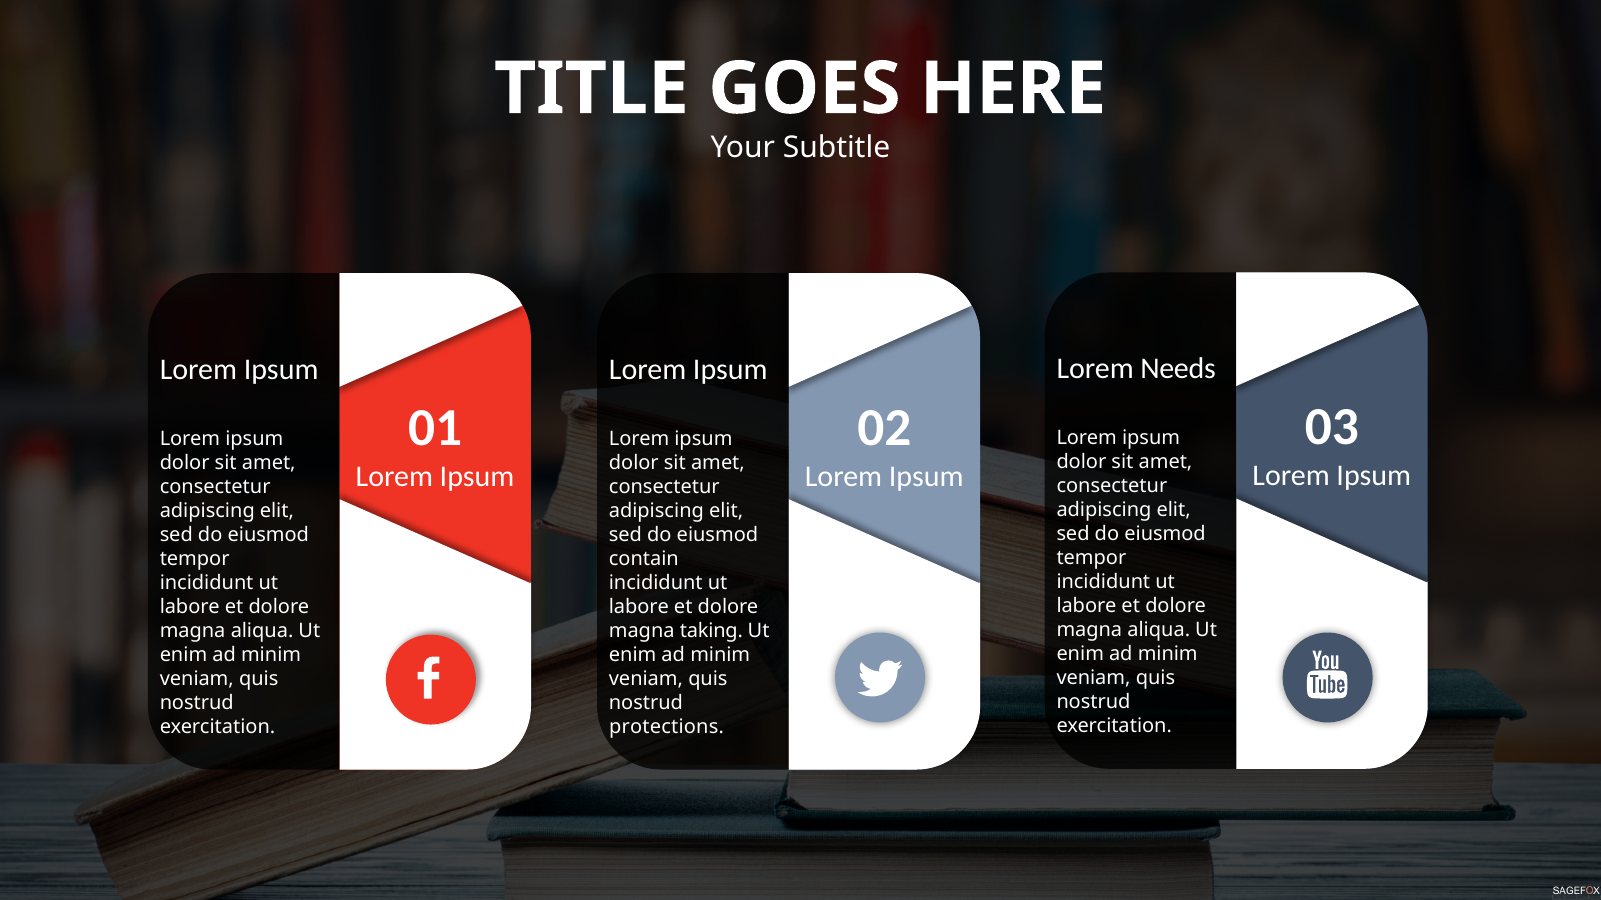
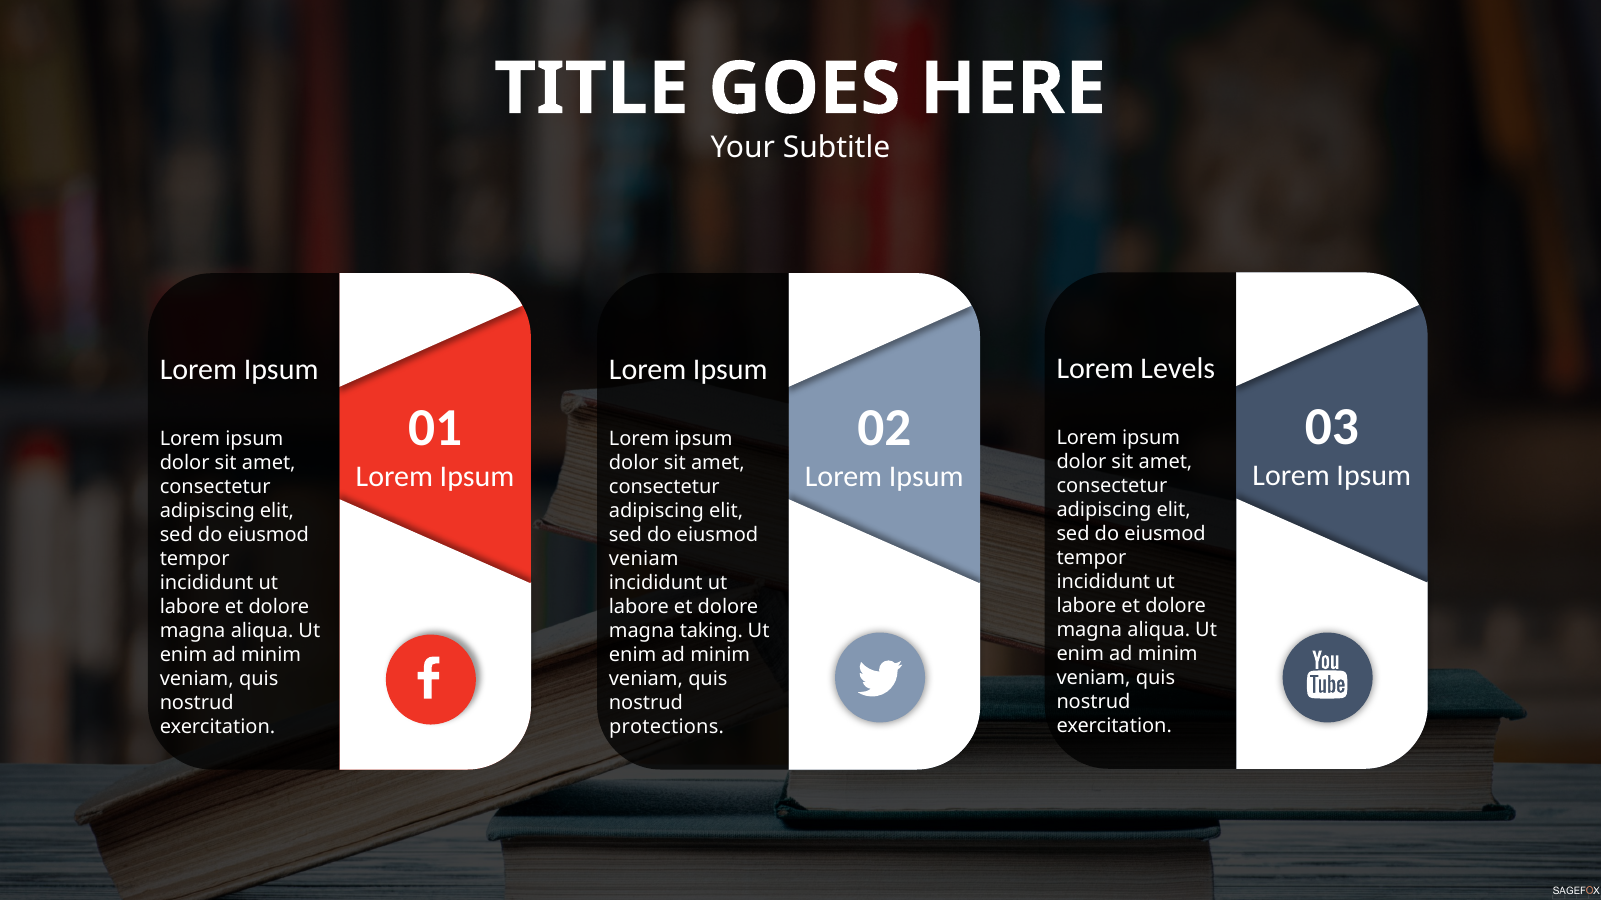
Needs: Needs -> Levels (1178, 369)
contain: contain -> veniam (644, 559)
